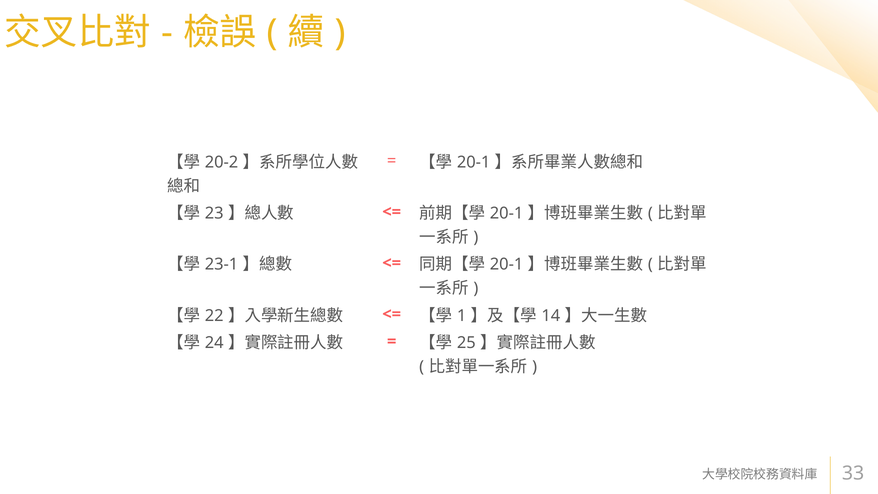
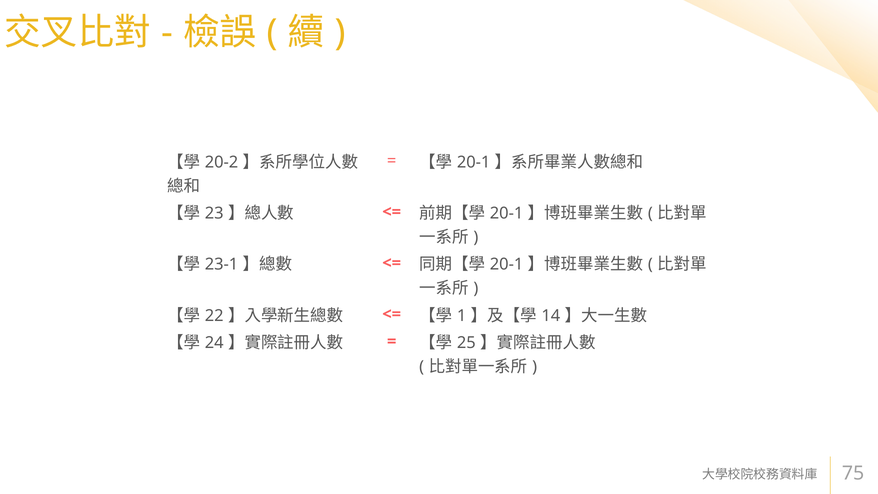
33: 33 -> 75 (853, 473)
